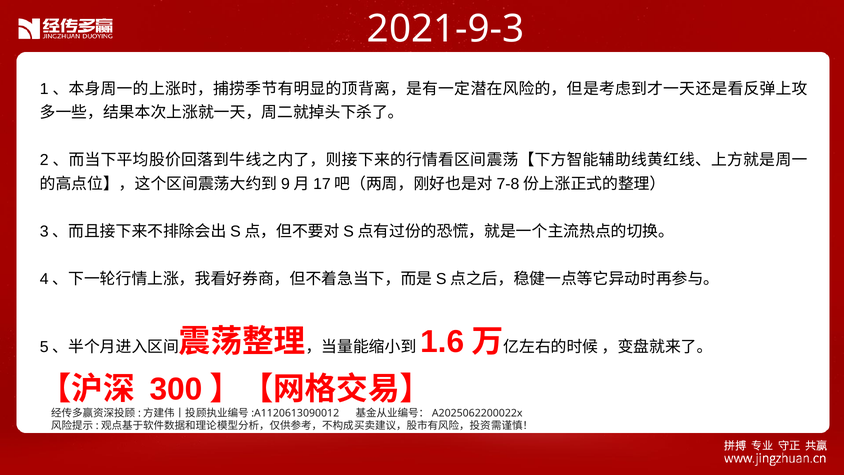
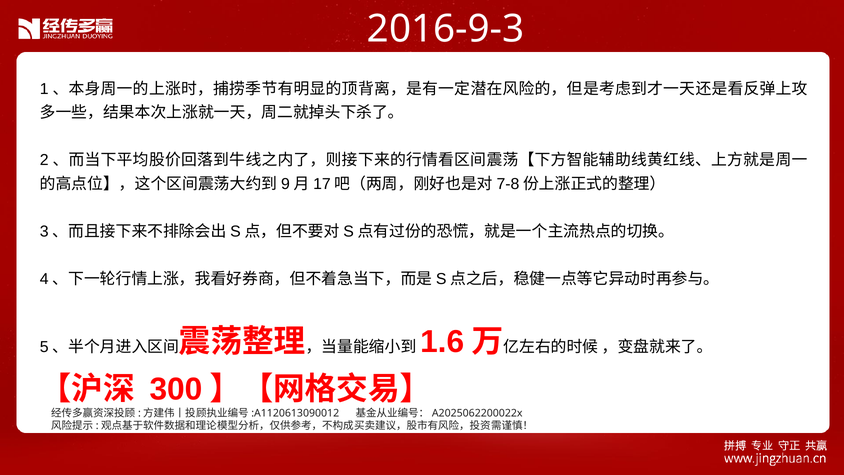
2021-9-3: 2021-9-3 -> 2016-9-3 (446, 29)
